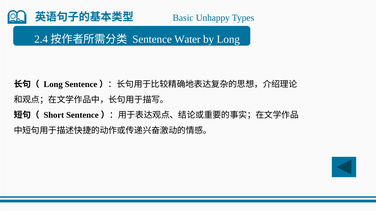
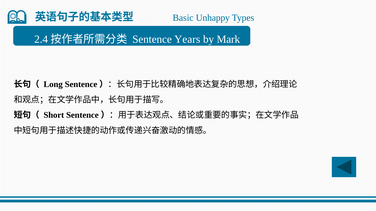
Water: Water -> Years (187, 39)
by Long: Long -> Mark (228, 39)
